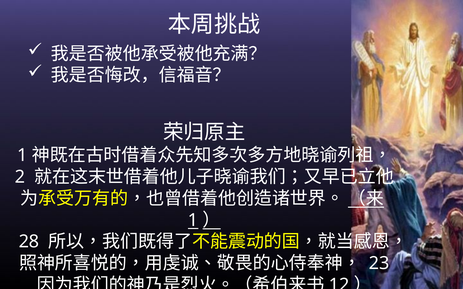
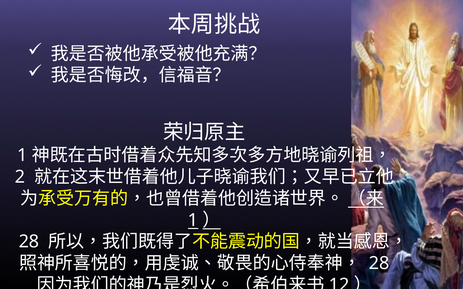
23: 23 -> 28 (379, 264)
